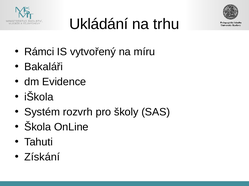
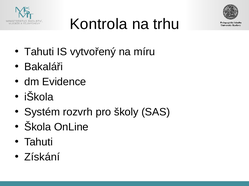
Ukládání: Ukládání -> Kontrola (99, 24)
Rámci: Rámci -> Tahuti (39, 52)
